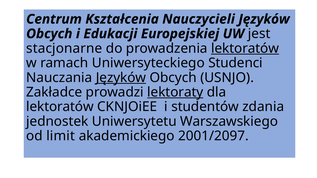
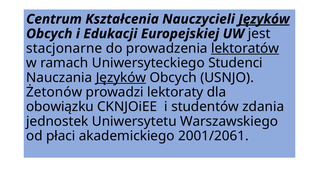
Języków underline: none -> present (264, 19)
Zakładce: Zakładce -> Żetonów (54, 92)
lektoraty underline: present -> none (175, 92)
lektoratów: lektoratów -> obowiązku (60, 107)
limit: limit -> płaci (61, 136)
2001/2097: 2001/2097 -> 2001/2061 (213, 136)
